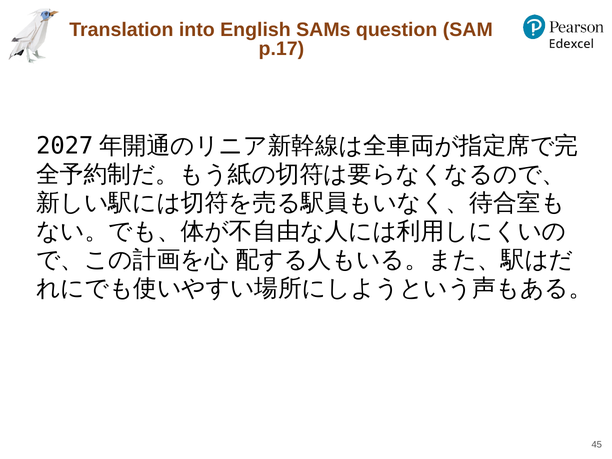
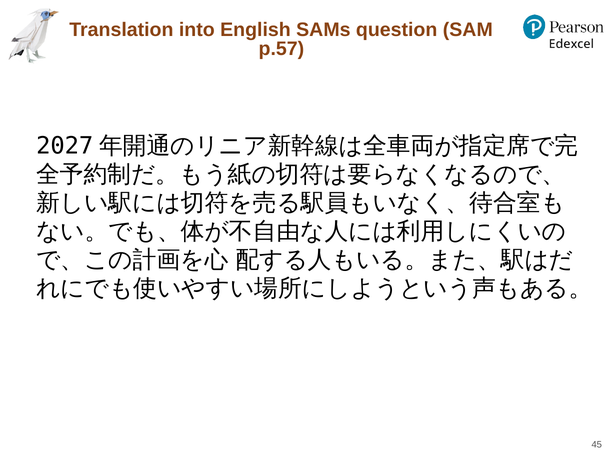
p.17: p.17 -> p.57 (281, 49)
